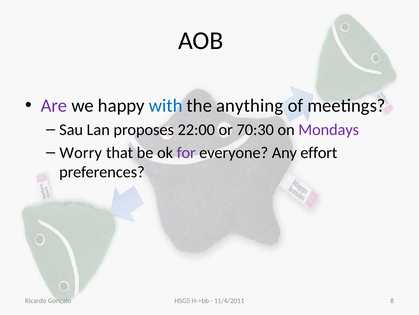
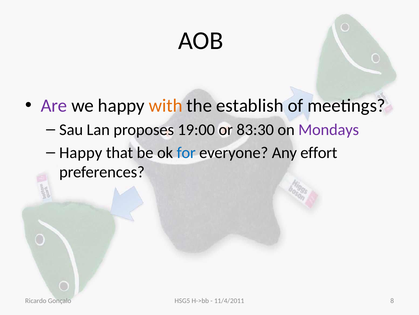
with colour: blue -> orange (166, 105)
anything: anything -> establish (250, 105)
22:00: 22:00 -> 19:00 (196, 129)
70:30: 70:30 -> 83:30 (255, 129)
Worry: Worry -> Happy (81, 152)
for colour: purple -> blue (186, 152)
